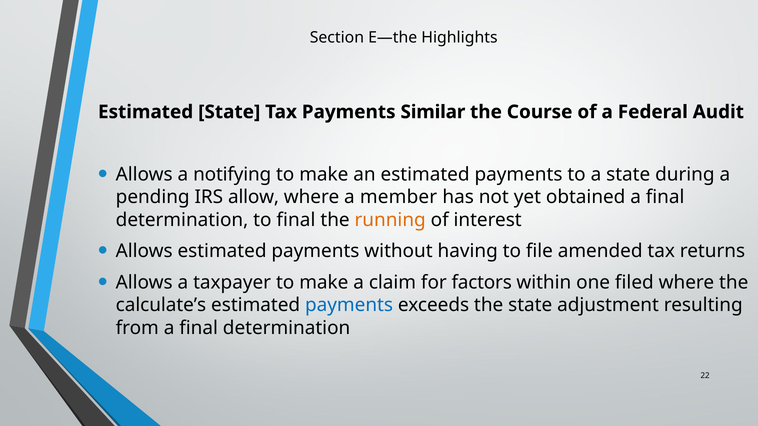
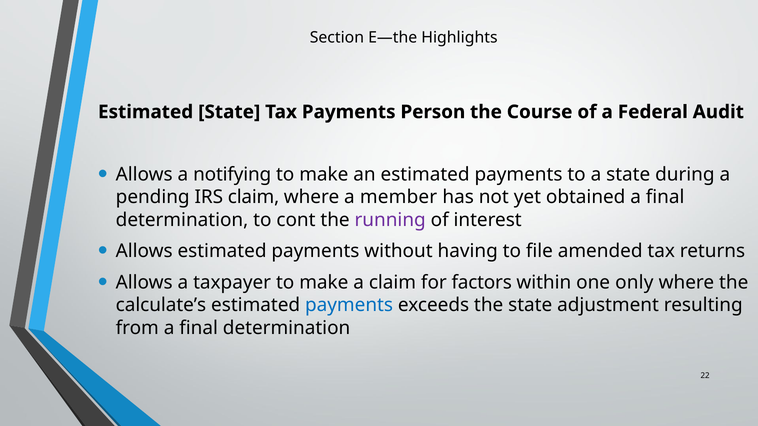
Similar: Similar -> Person (433, 112)
IRS allow: allow -> claim (254, 197)
to final: final -> cont (296, 220)
running colour: orange -> purple (390, 220)
filed: filed -> only (634, 283)
